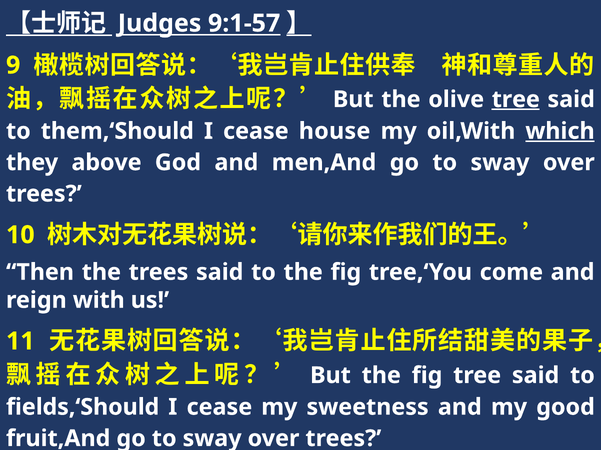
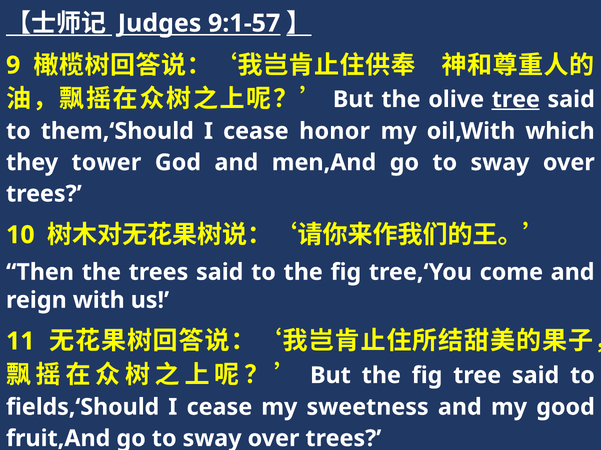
house: house -> honor (335, 131)
which underline: present -> none (560, 131)
above: above -> tower (106, 163)
